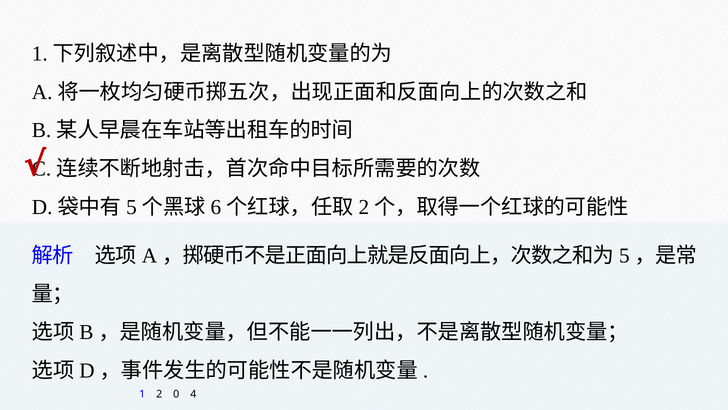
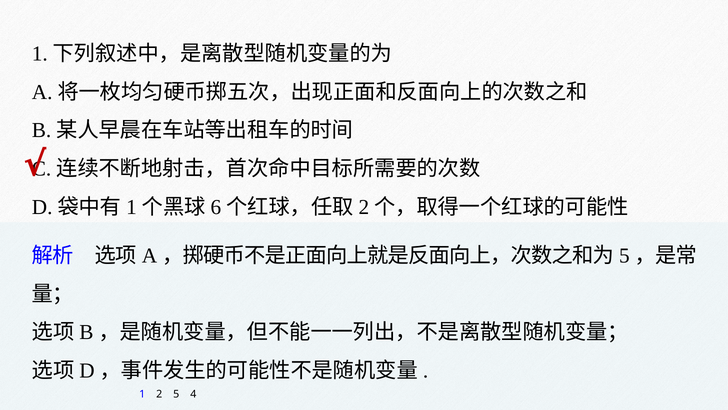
5: 5 -> 1 (132, 207)
2 0: 0 -> 5 (176, 394)
